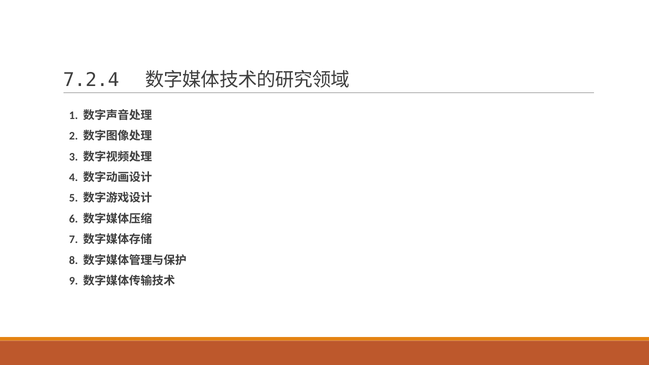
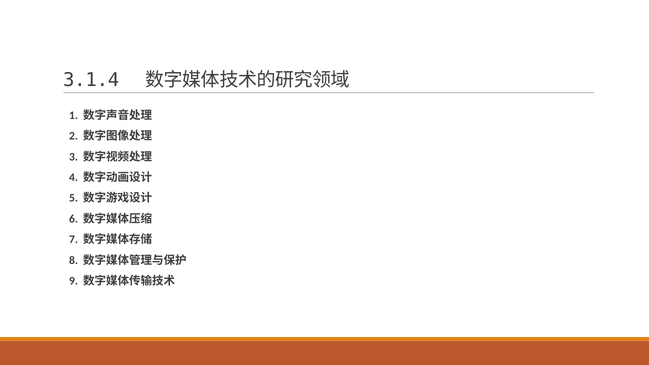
7.2.4: 7.2.4 -> 3.1.4 (91, 80)
